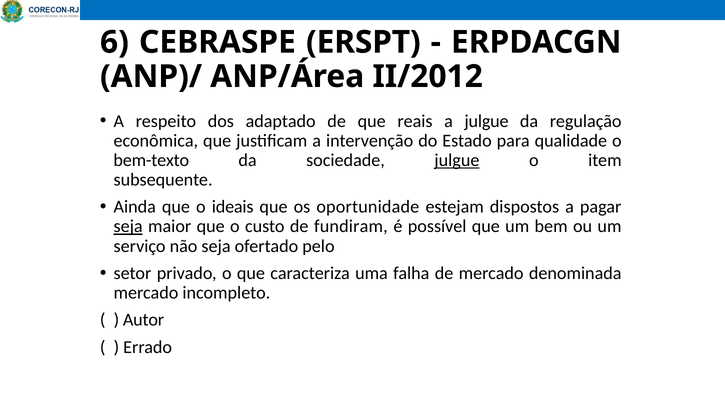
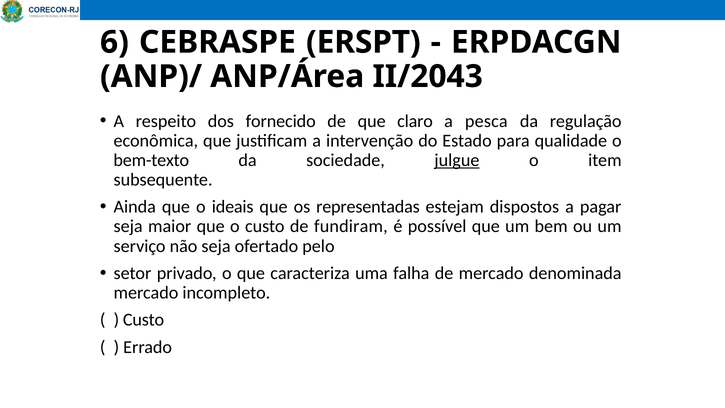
II/2012: II/2012 -> II/2043 (428, 76)
adaptado: adaptado -> fornecido (281, 121)
reais: reais -> claro (415, 121)
a julgue: julgue -> pesca (486, 121)
oportunidade: oportunidade -> representadas (368, 207)
seja underline: present -> none (128, 226)
Autor: Autor -> Custo (144, 320)
